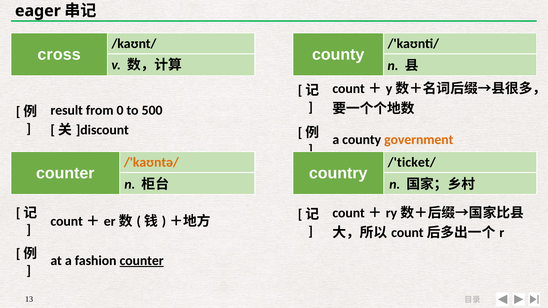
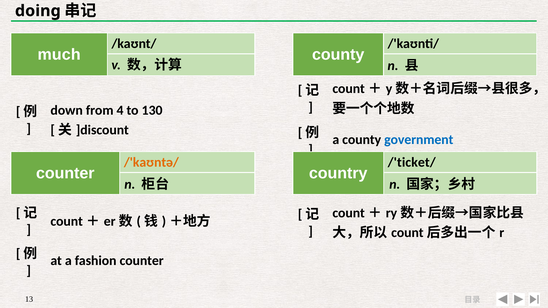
eager: eager -> doing (38, 11)
cross: cross -> much (59, 55)
result: result -> down (67, 110)
0: 0 -> 4 (120, 110)
500: 500 -> 130 (152, 110)
government colour: orange -> blue (419, 140)
counter underline: present -> none (142, 261)
